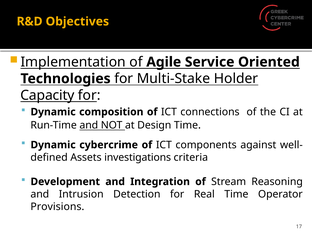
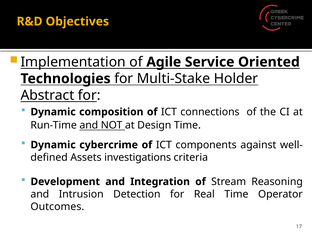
Capacity: Capacity -> Abstract (47, 95)
Provisions: Provisions -> Outcomes (57, 207)
